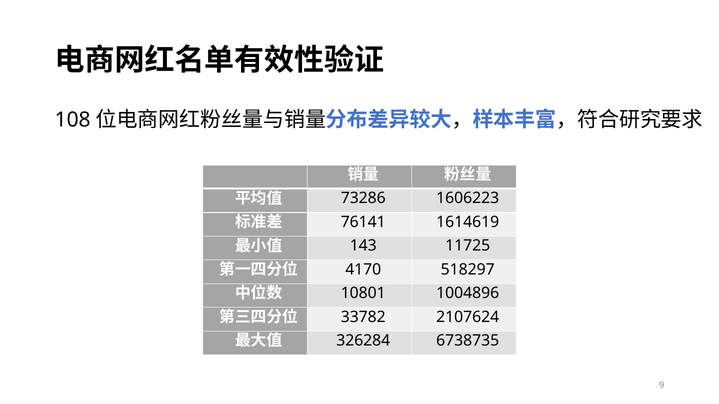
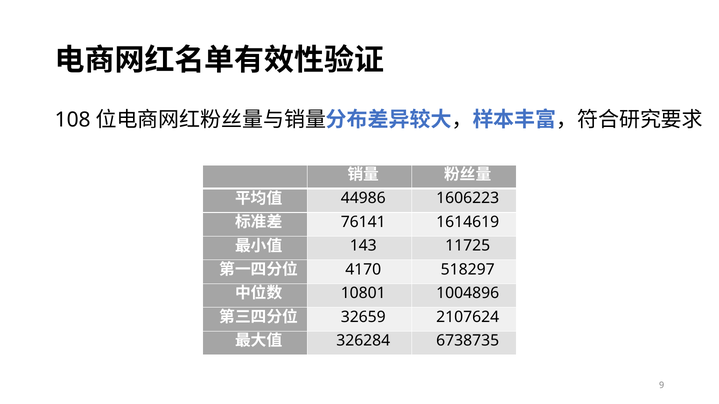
73286: 73286 -> 44986 (363, 199)
33782: 33782 -> 32659 (363, 317)
